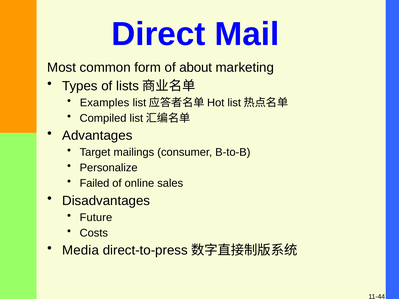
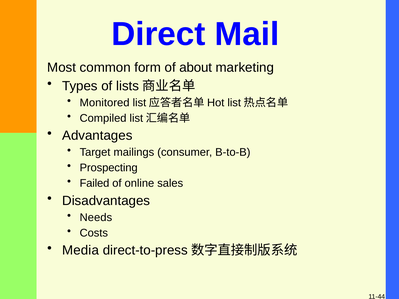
Examples: Examples -> Monitored (105, 103)
Personalize: Personalize -> Prospecting (109, 168)
Future: Future -> Needs (96, 218)
